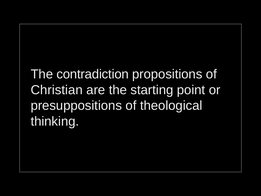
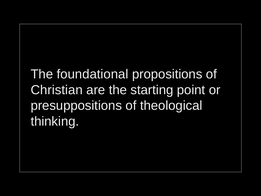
contradiction: contradiction -> foundational (93, 74)
